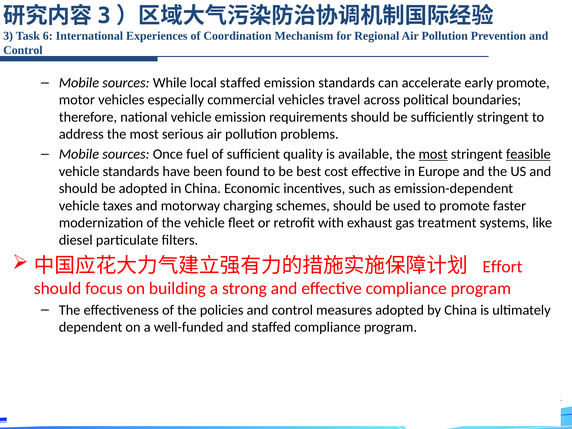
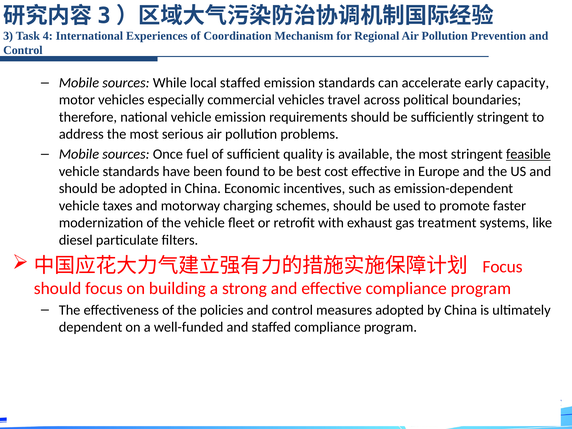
6: 6 -> 4 (48, 36)
early promote: promote -> capacity (523, 83)
most underline: present -> none (433, 154)
Effort: Effort -> Focus (502, 267)
